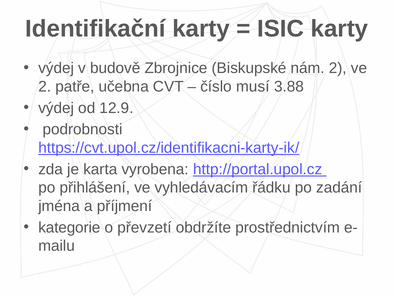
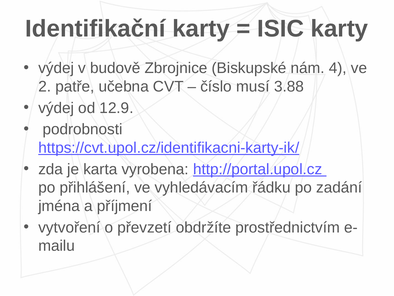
nám 2: 2 -> 4 (338, 68)
kategorie: kategorie -> vytvoření (69, 227)
